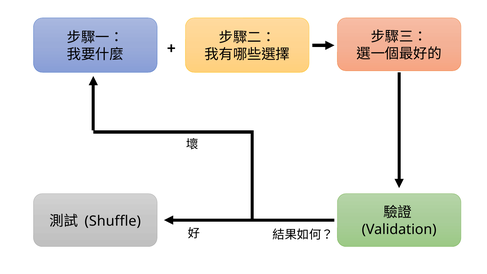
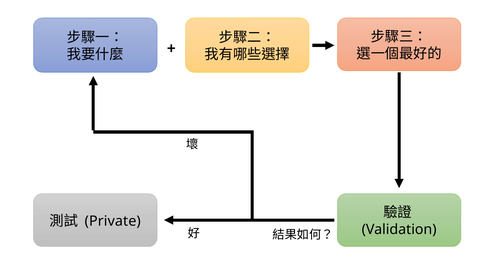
Shuffle: Shuffle -> Private (113, 221)
